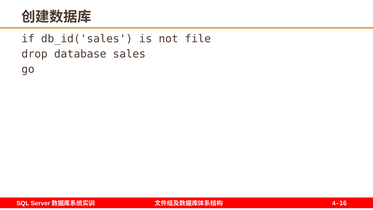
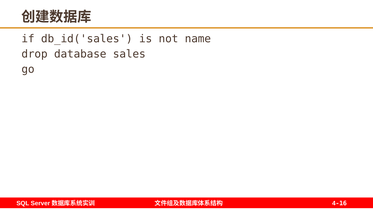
file: file -> name (198, 39)
